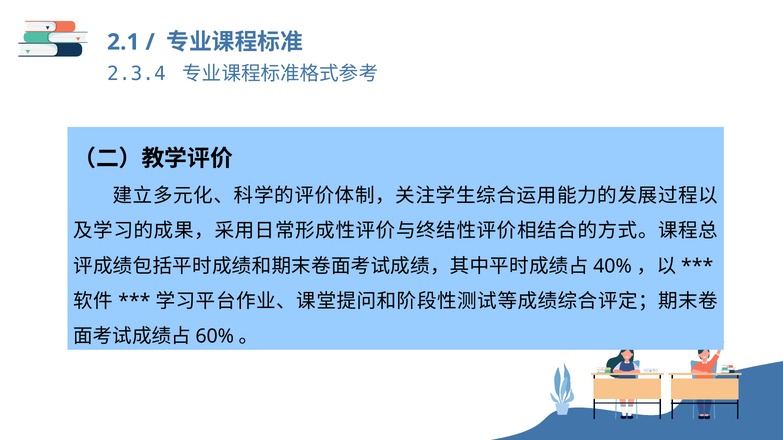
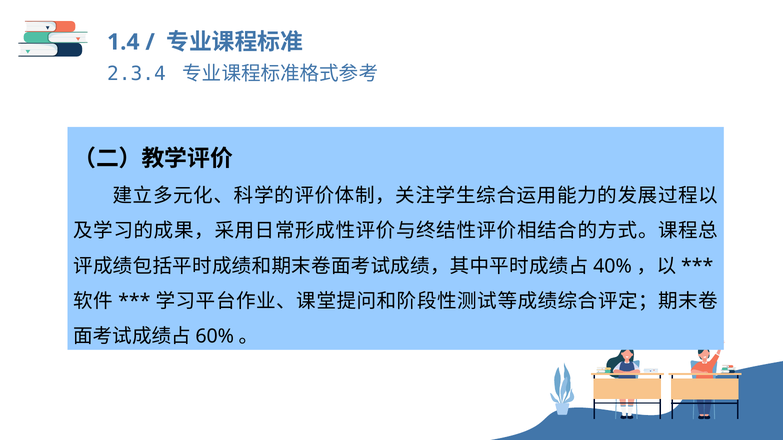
2.1: 2.1 -> 1.4 (123, 42)
